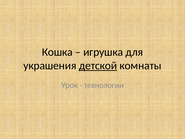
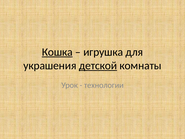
Кошка underline: none -> present (57, 52)
